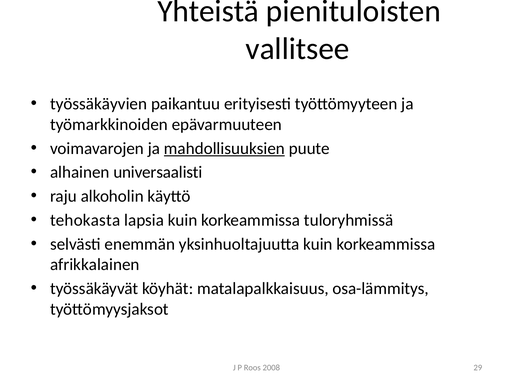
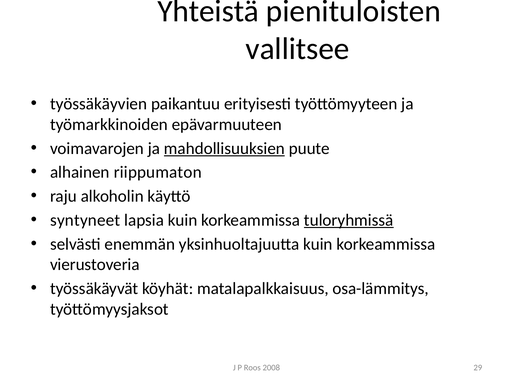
universaalisti: universaalisti -> riippumaton (158, 172)
tehokasta: tehokasta -> syntyneet (85, 220)
tuloryhmissä underline: none -> present (349, 220)
afrikkalainen: afrikkalainen -> vierustoveria (95, 265)
